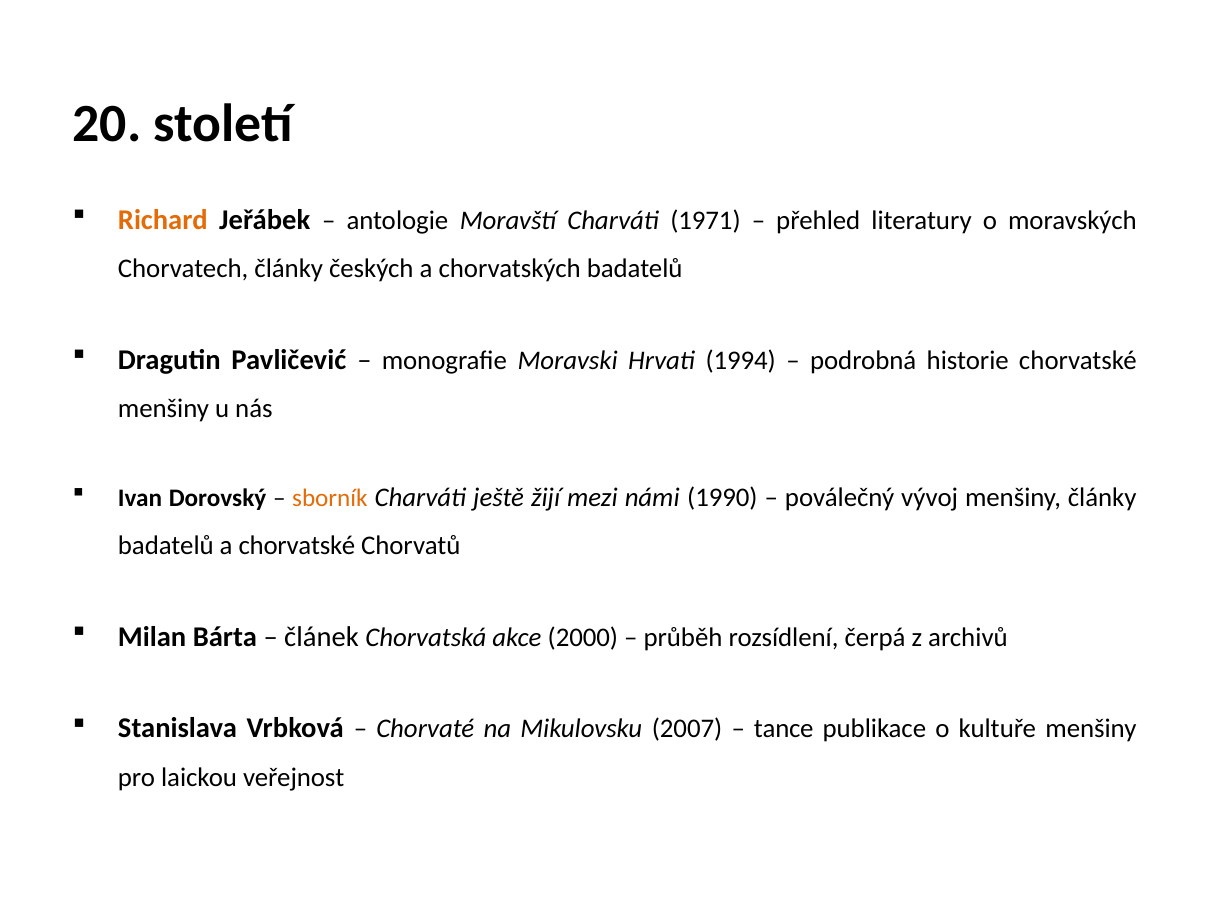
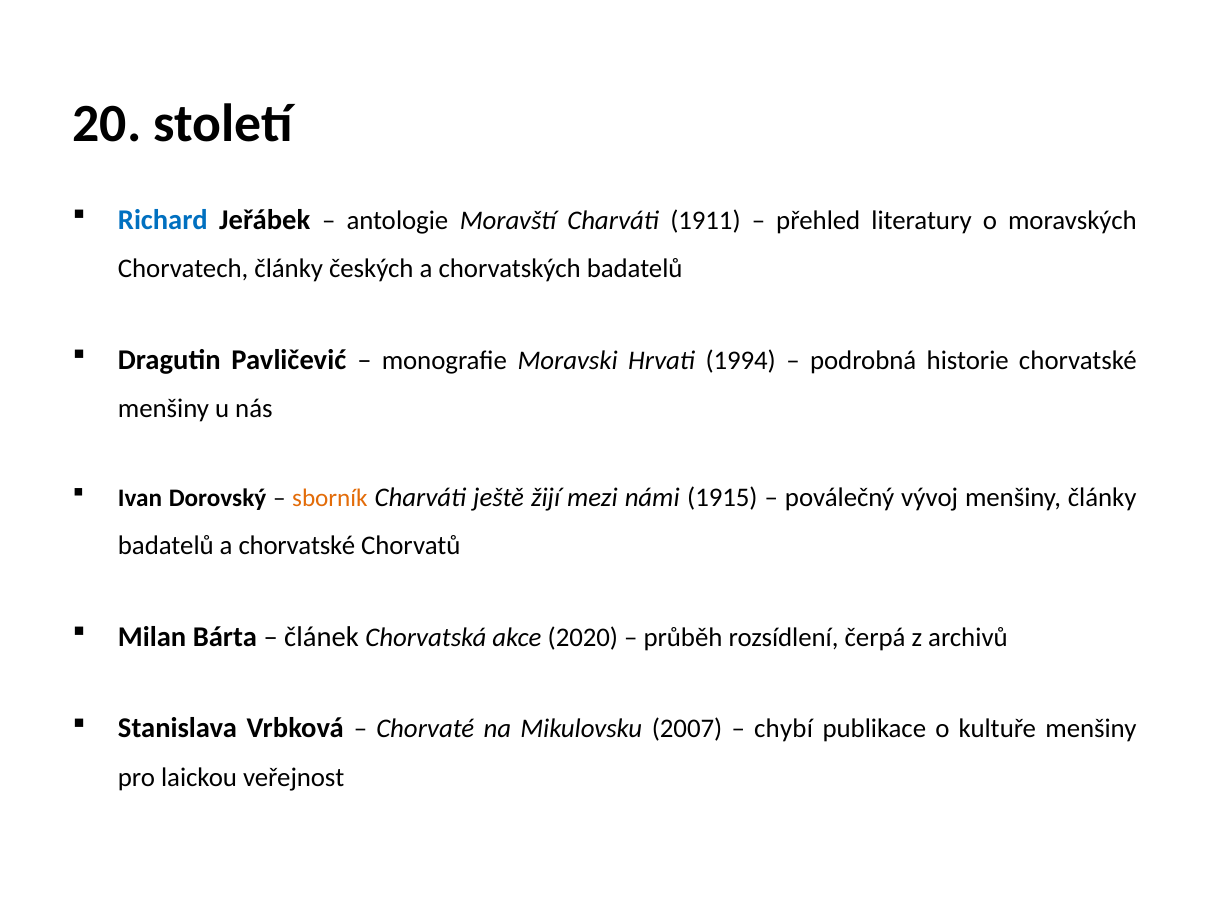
Richard colour: orange -> blue (163, 220)
1971: 1971 -> 1911 (705, 220)
1990: 1990 -> 1915 (722, 498)
2000: 2000 -> 2020 (583, 638)
tance: tance -> chybí (784, 729)
